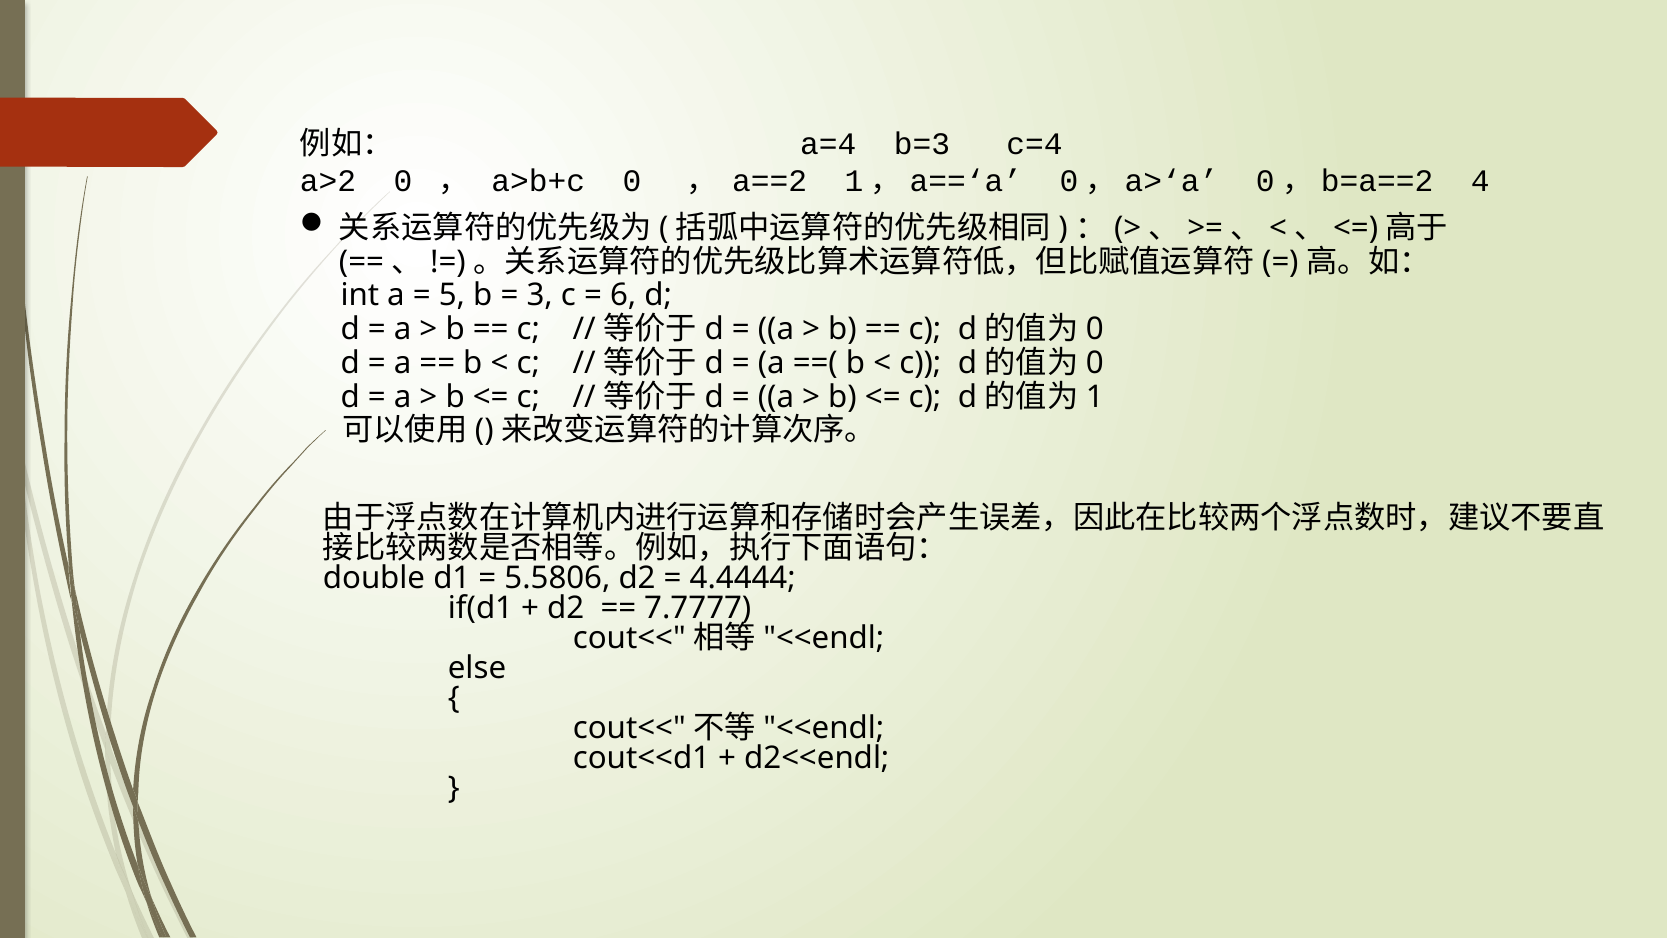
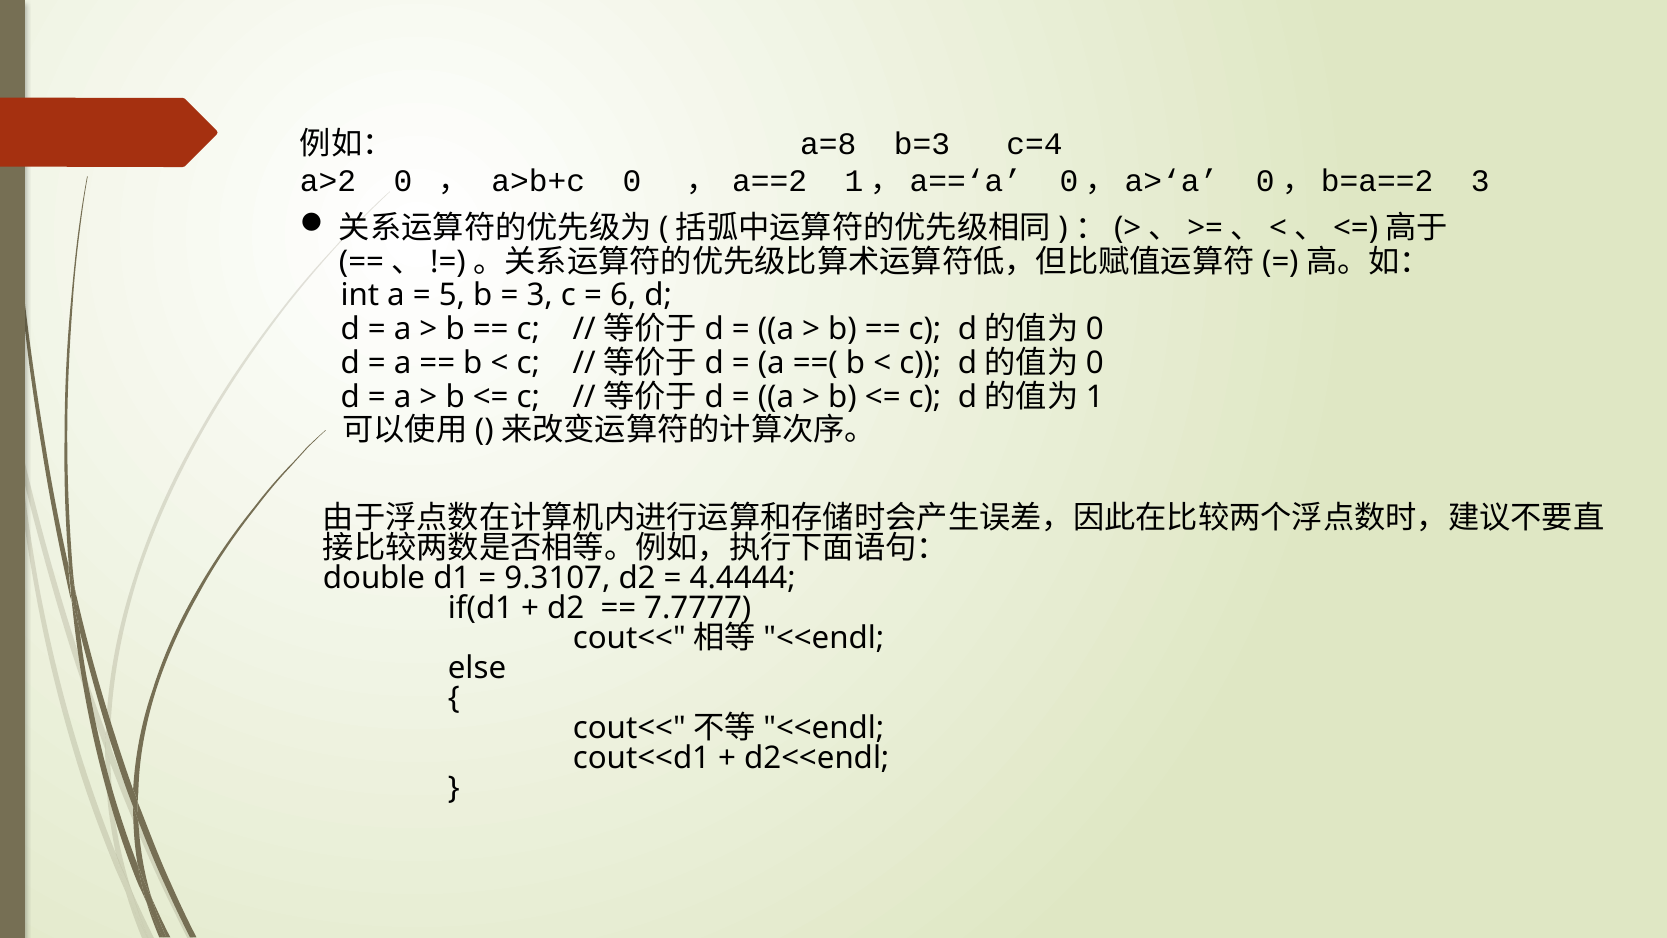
a=4: a=4 -> a=8 (828, 144)
0，b=a==2 4: 4 -> 3 (1480, 181)
5.5806: 5.5806 -> 9.3107 (557, 578)
